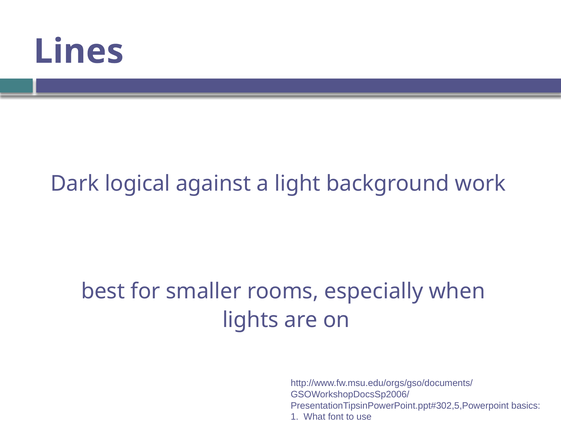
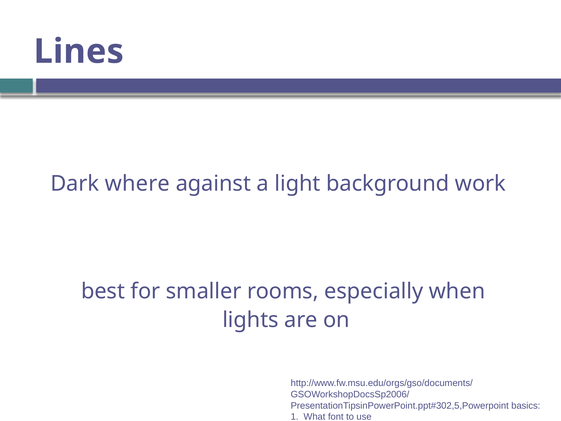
logical: logical -> where (137, 184)
